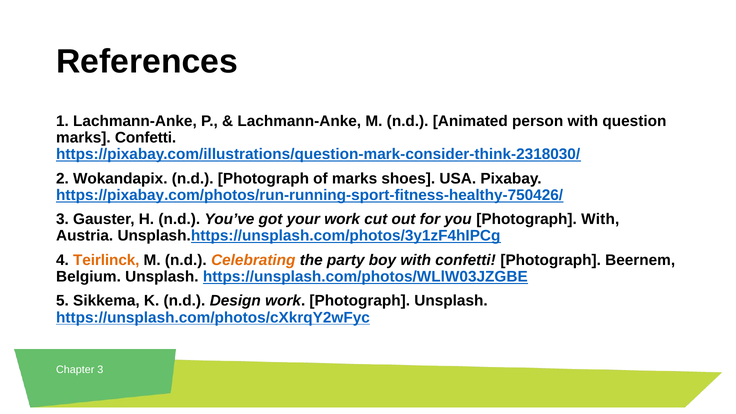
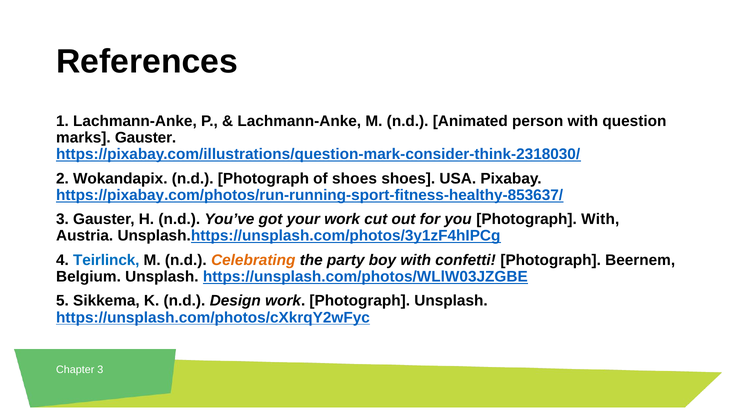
marks Confetti: Confetti -> Gauster (146, 138)
of marks: marks -> shoes (355, 179)
https://pixabay.com/photos/run-running-sport-fitness-healthy-750426/: https://pixabay.com/photos/run-running-sport-fitness-healthy-750426/ -> https://pixabay.com/photos/run-running-sport-fitness-healthy-853637/ (310, 195)
Teirlinck colour: orange -> blue (106, 260)
